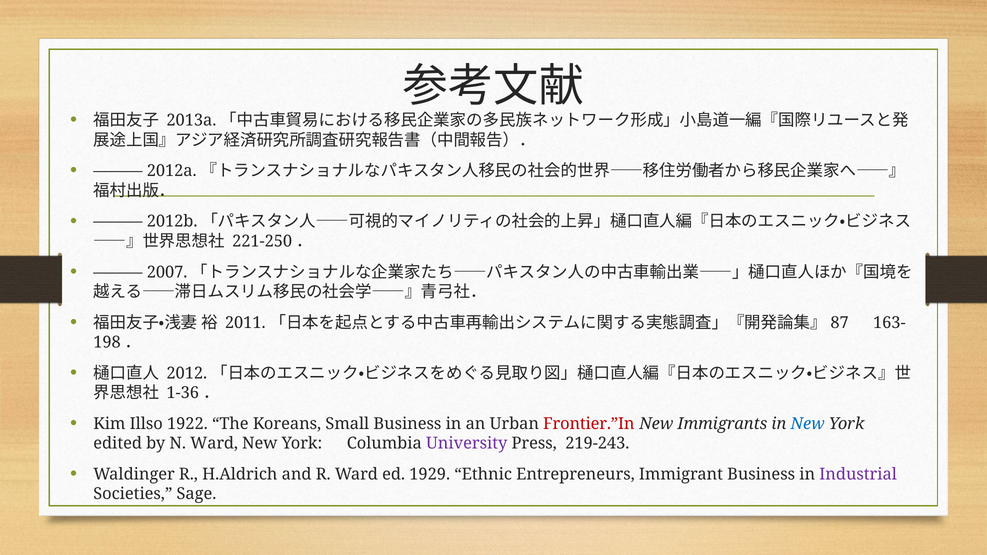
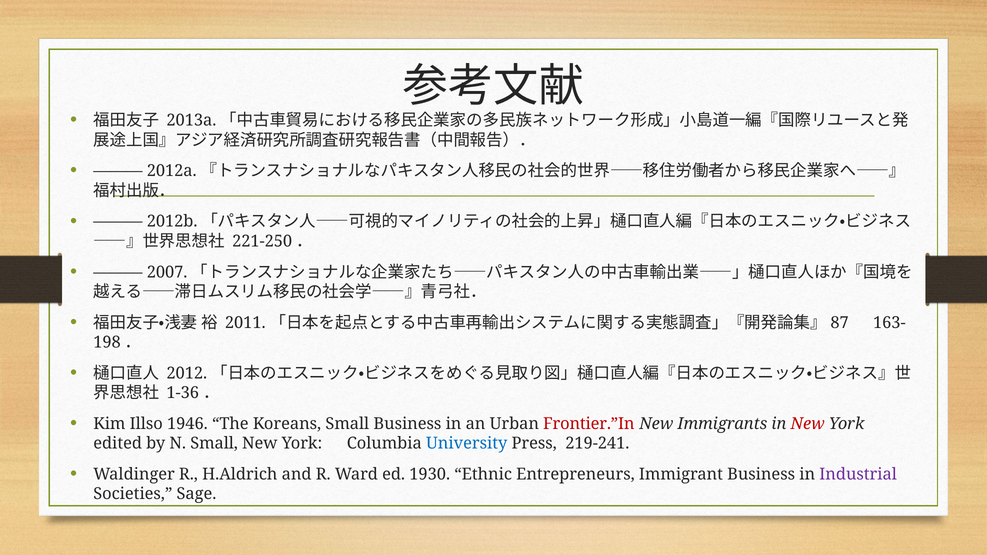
1922: 1922 -> 1946 (187, 424)
New colour: blue -> red (808, 424)
N Ward: Ward -> Small (214, 444)
University colour: purple -> blue (467, 444)
219-243: 219-243 -> 219-241 (597, 444)
1929: 1929 -> 1930 (430, 474)
